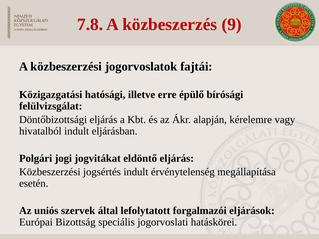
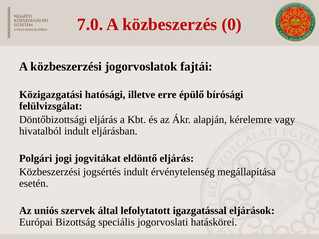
7.8: 7.8 -> 7.0 (90, 25)
9: 9 -> 0 (232, 25)
forgalmazói: forgalmazói -> igazgatással (200, 211)
